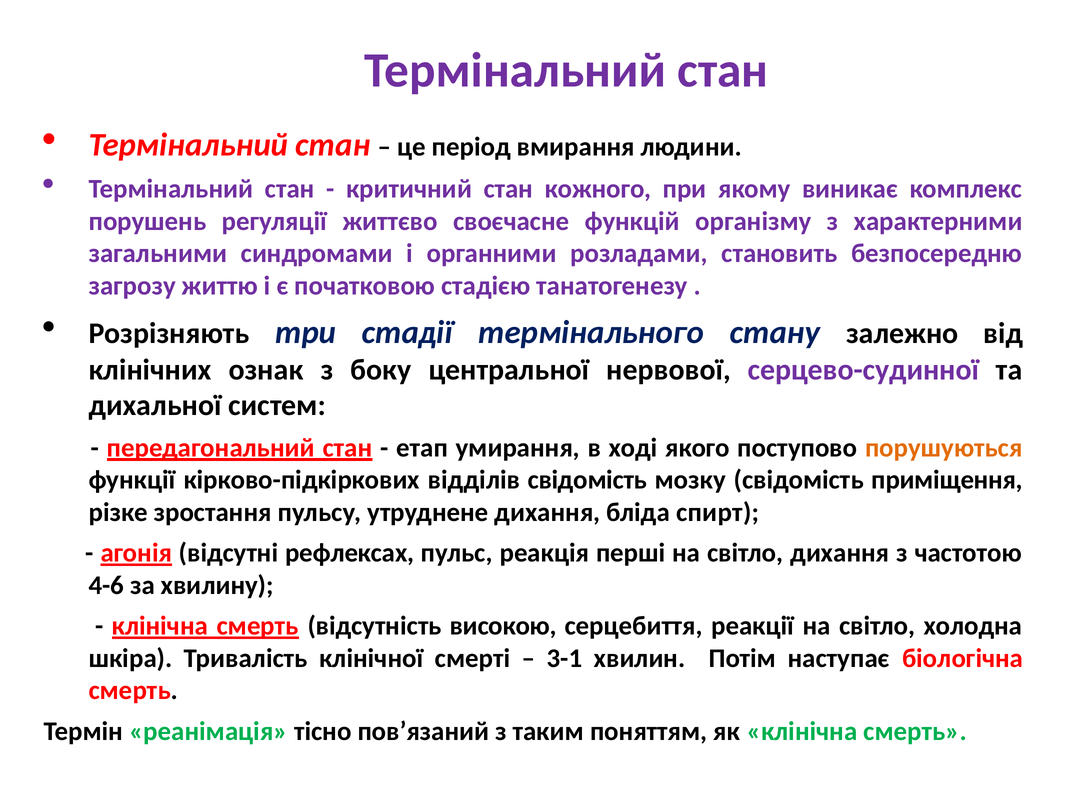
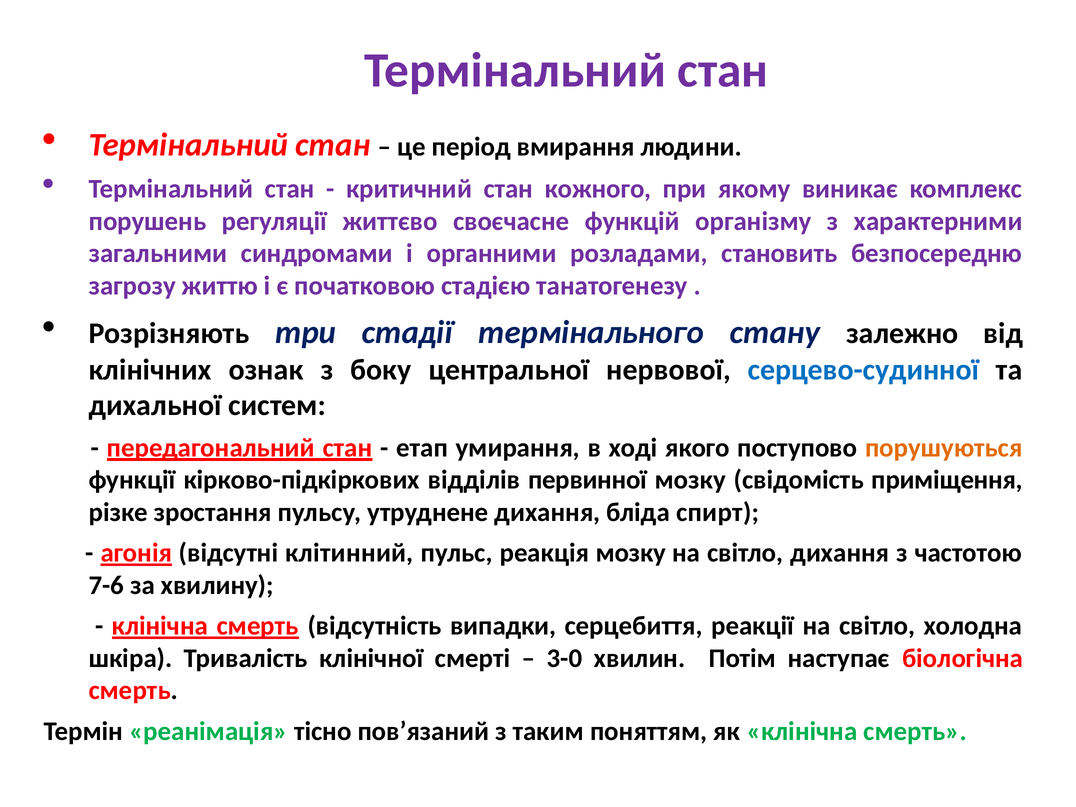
серцево-судинної colour: purple -> blue (863, 370)
відділів свідомість: свідомість -> первинної (587, 480)
рефлексах: рефлексах -> клітинний (349, 553)
реакція перші: перші -> мозку (631, 553)
4-6: 4-6 -> 7-6 (106, 585)
високою: високою -> випадки (503, 626)
3-1: 3-1 -> 3-0 (565, 658)
